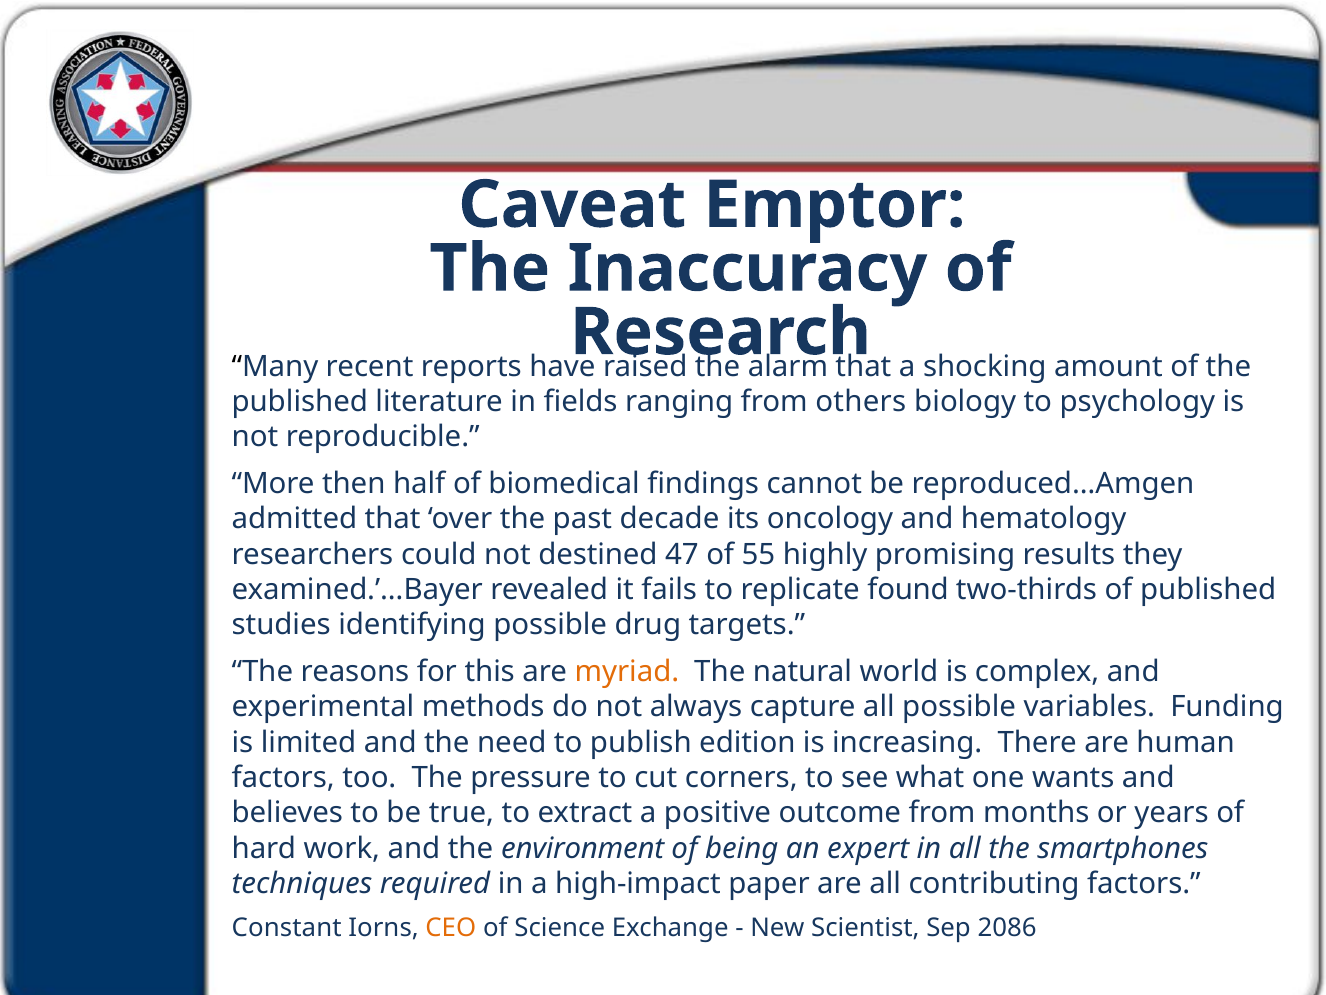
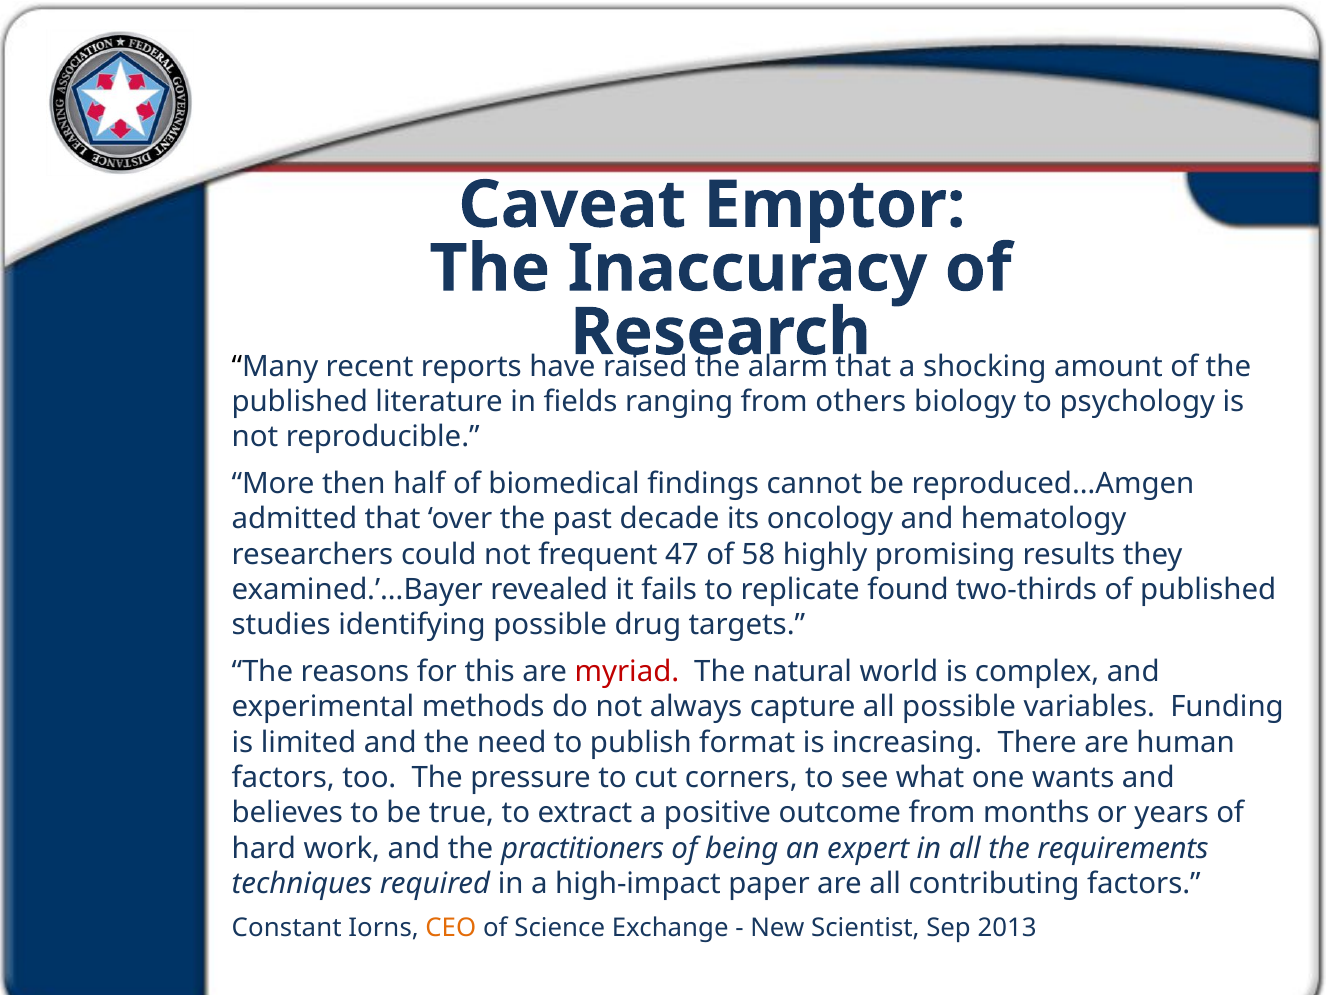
destined: destined -> frequent (598, 554)
55: 55 -> 58 (758, 554)
myriad colour: orange -> red (627, 671)
edition: edition -> format (747, 742)
environment: environment -> practitioners (583, 848)
smartphones: smartphones -> requirements (1123, 848)
2086: 2086 -> 2013 (1007, 927)
